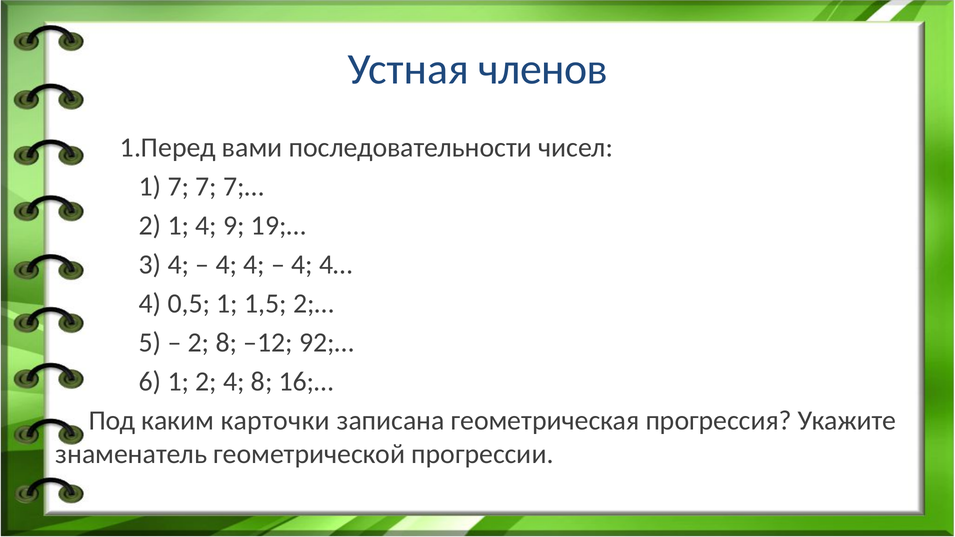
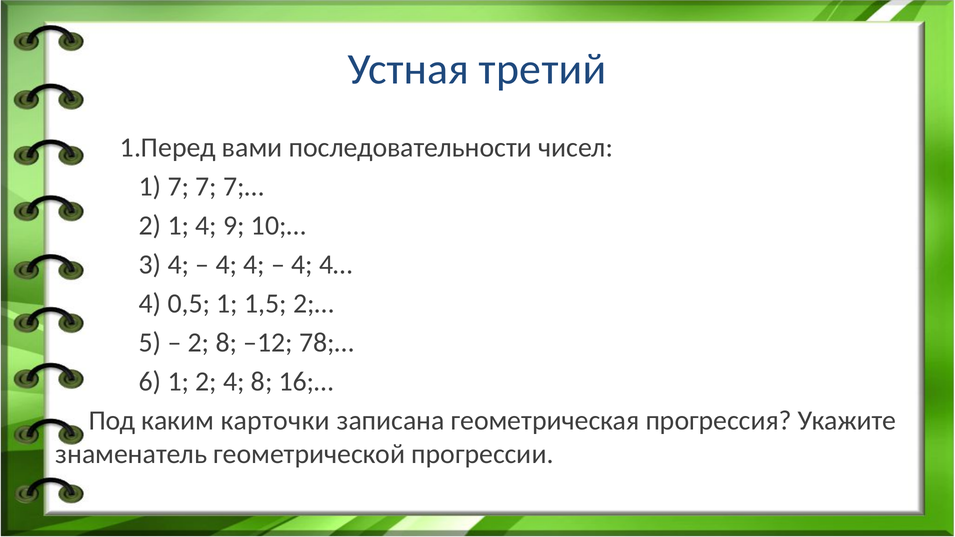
членов: членов -> третий (543, 69)
19;…: 19;… -> 10;… (278, 226)
92;…: 92;… -> 78;… (326, 343)
